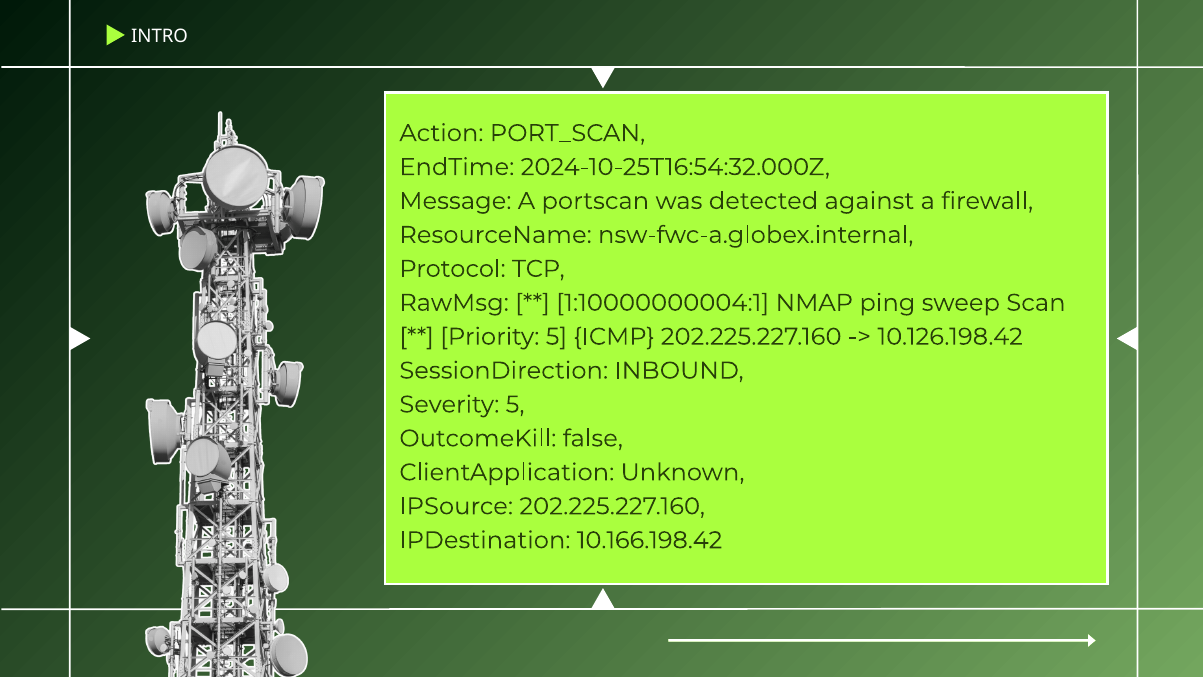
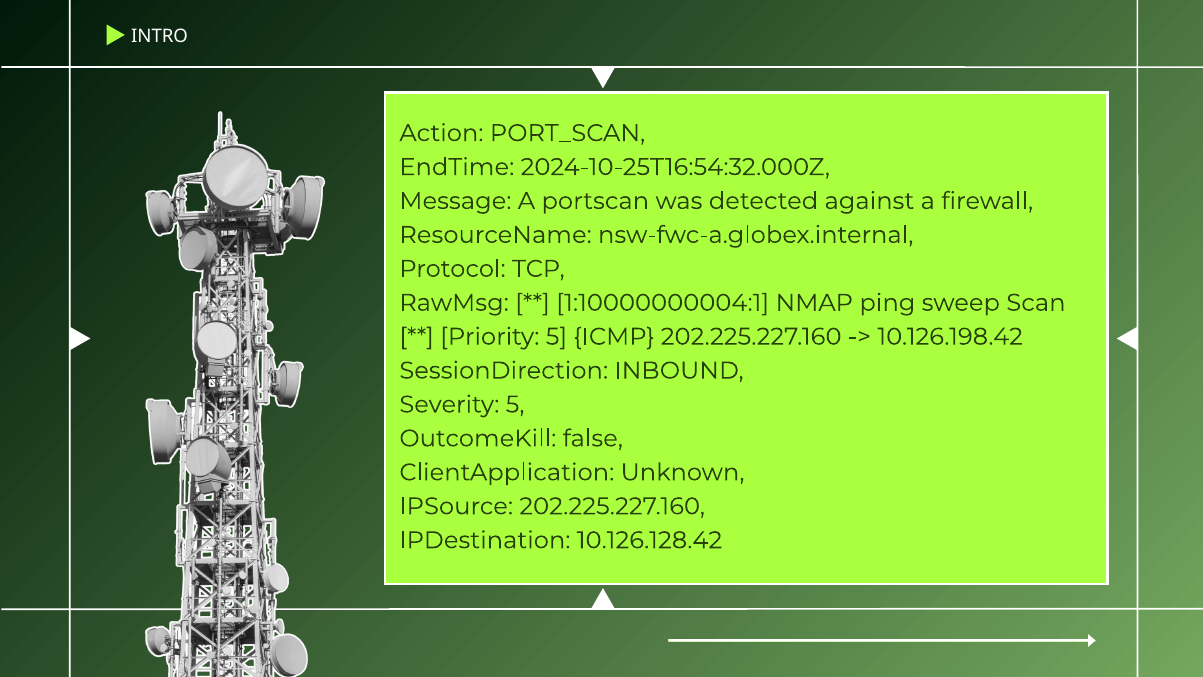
10.166.198.42: 10.166.198.42 -> 10.126.128.42 (650, 540)
